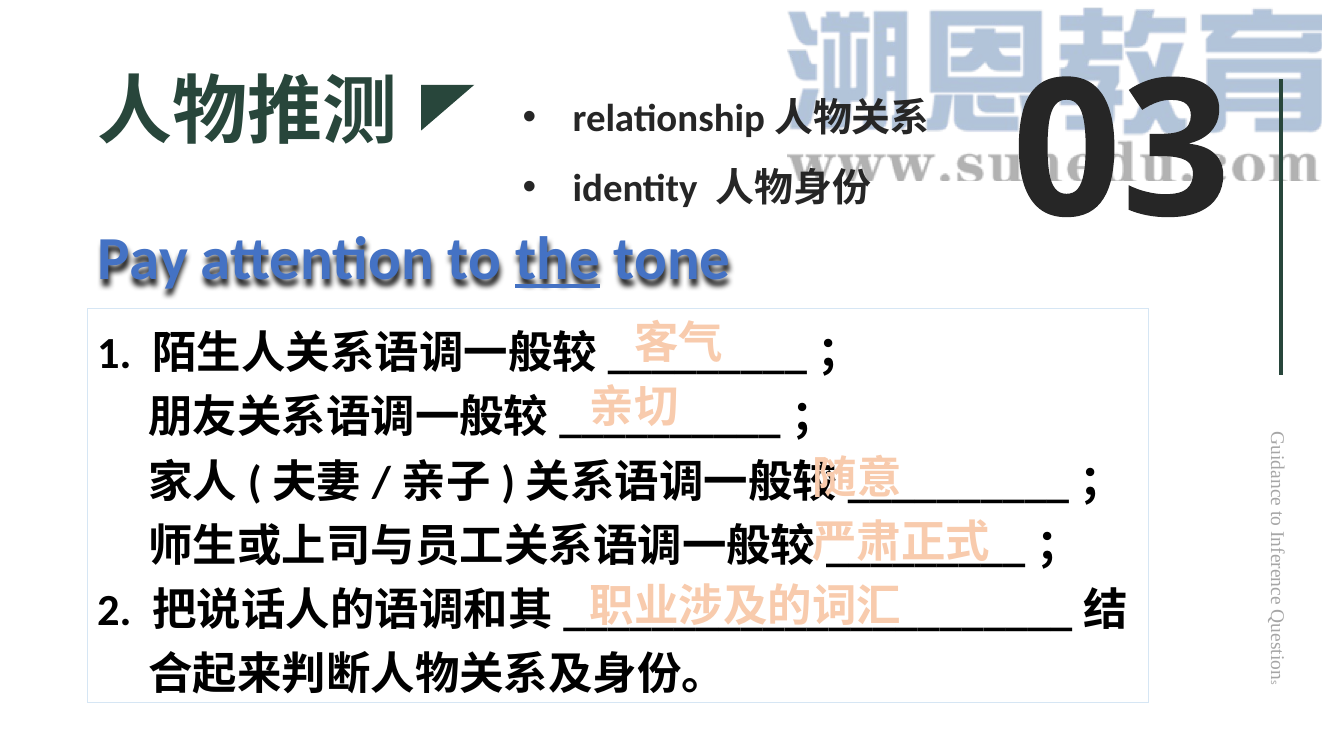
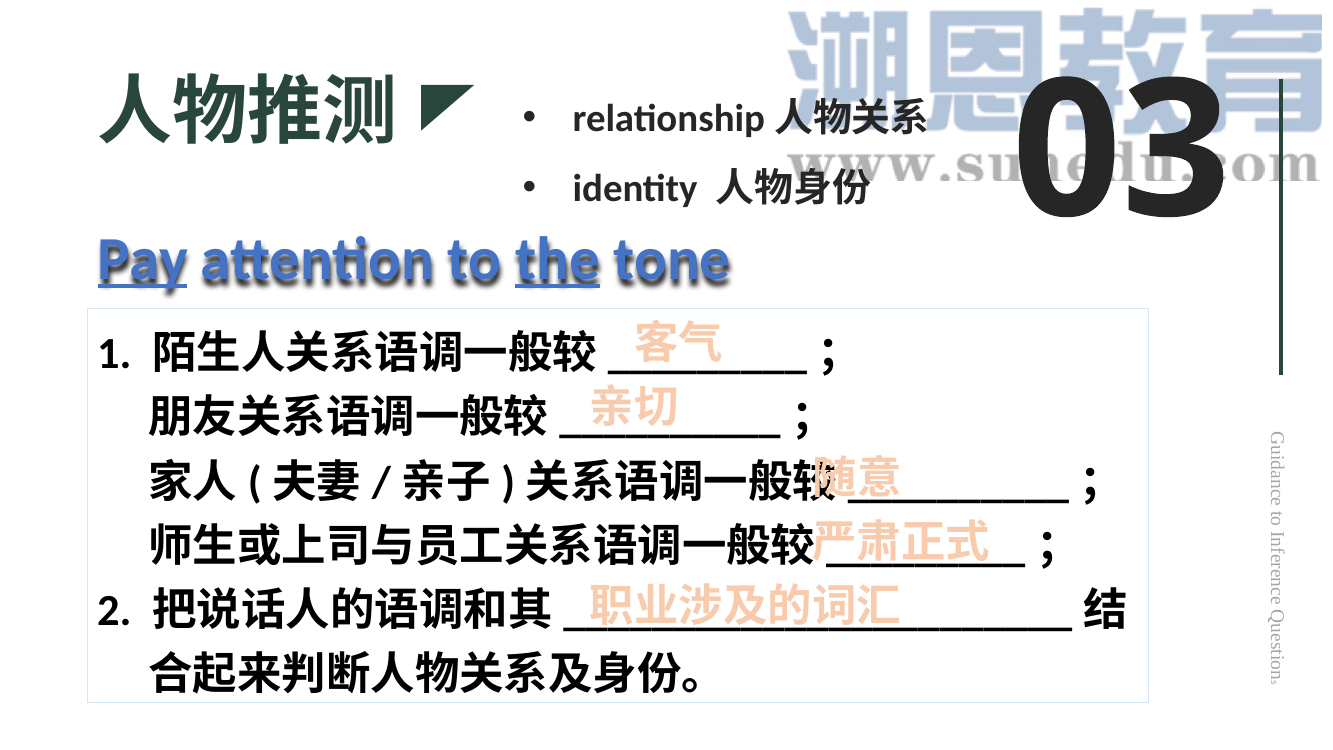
Pay underline: none -> present (143, 259)
